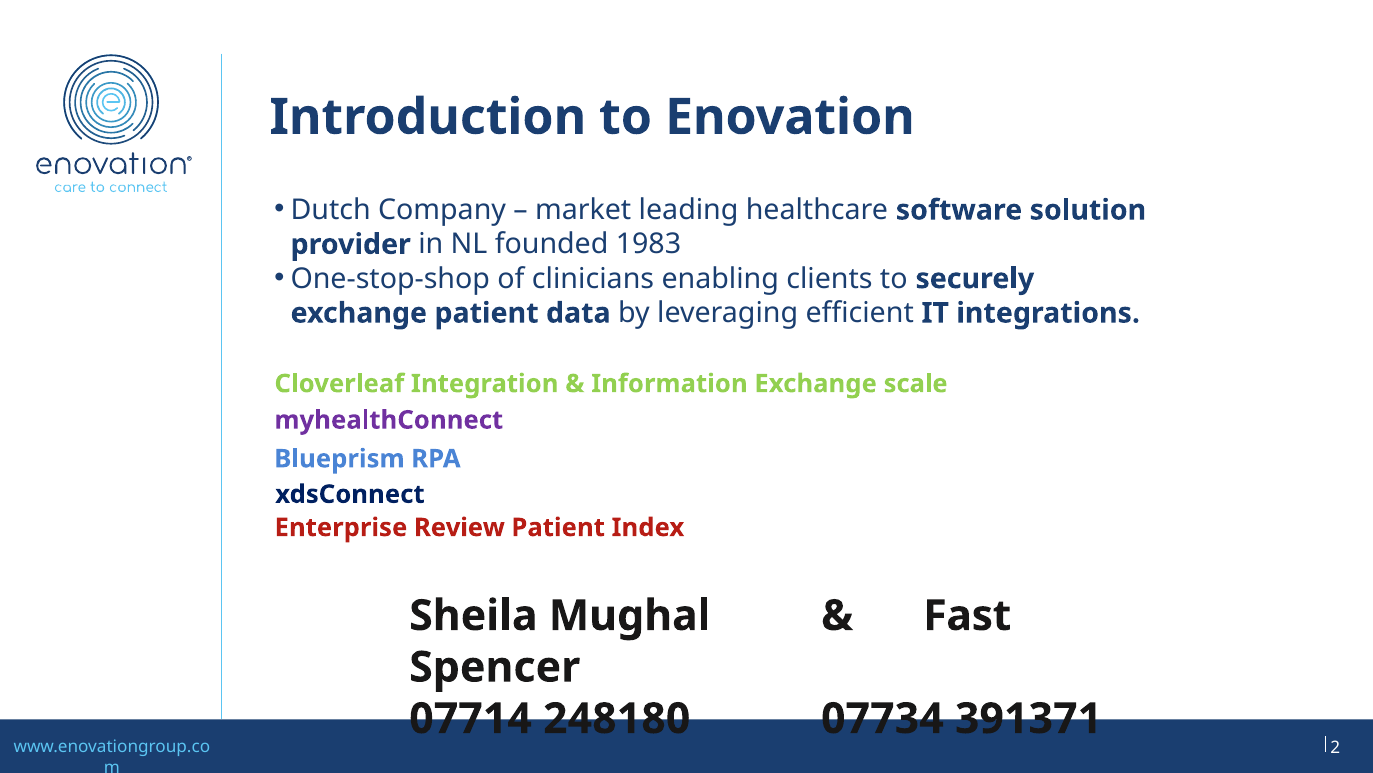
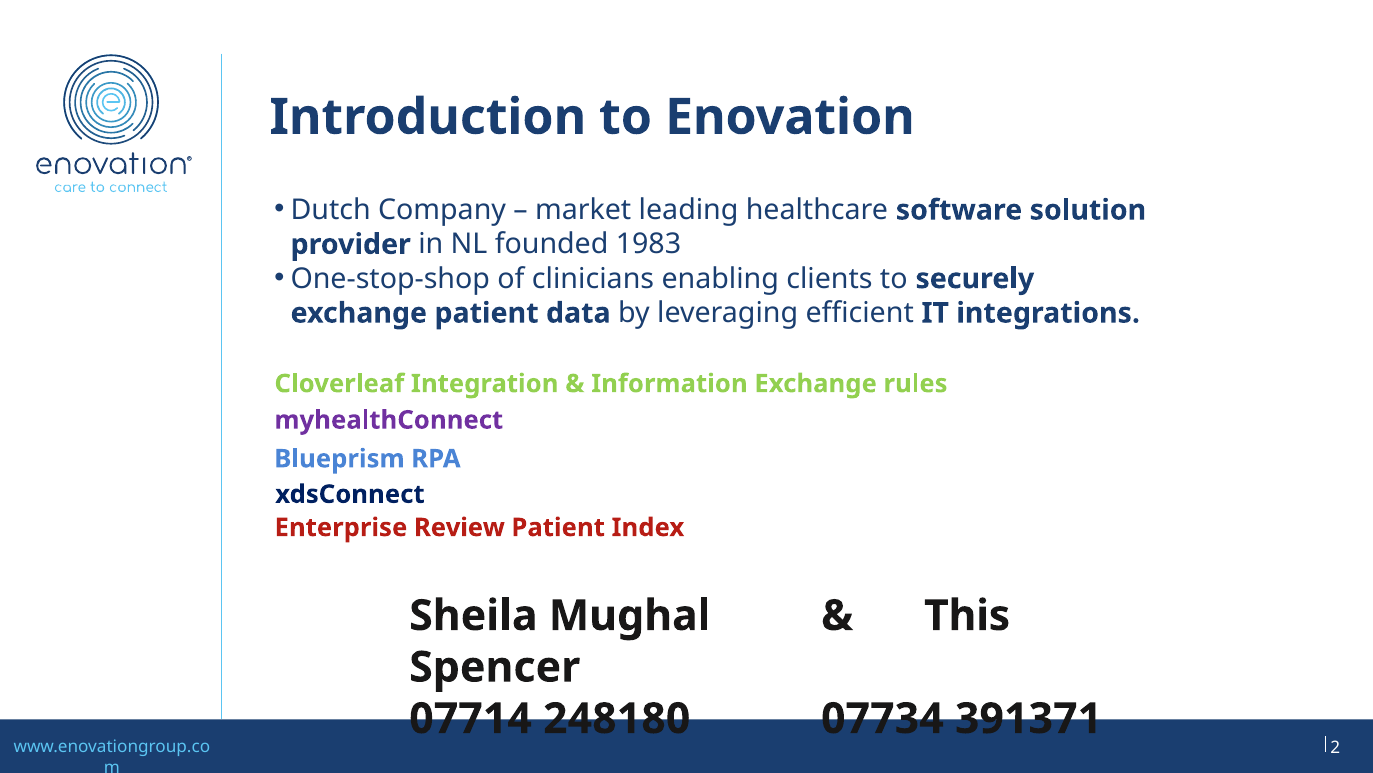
scale: scale -> rules (916, 383)
Fast: Fast -> This (967, 615)
